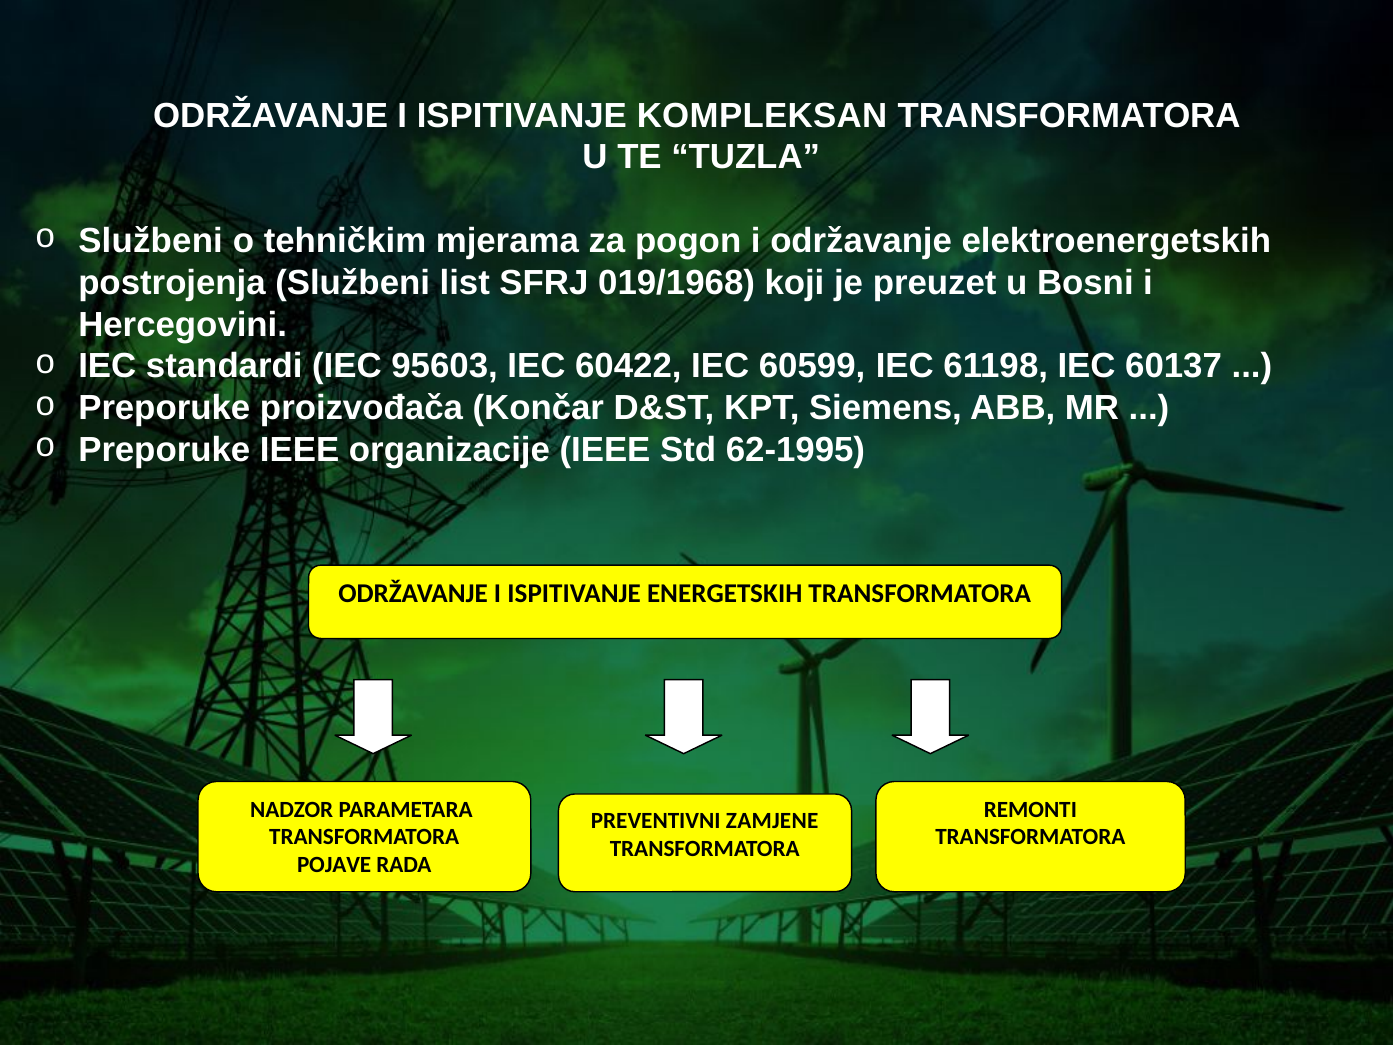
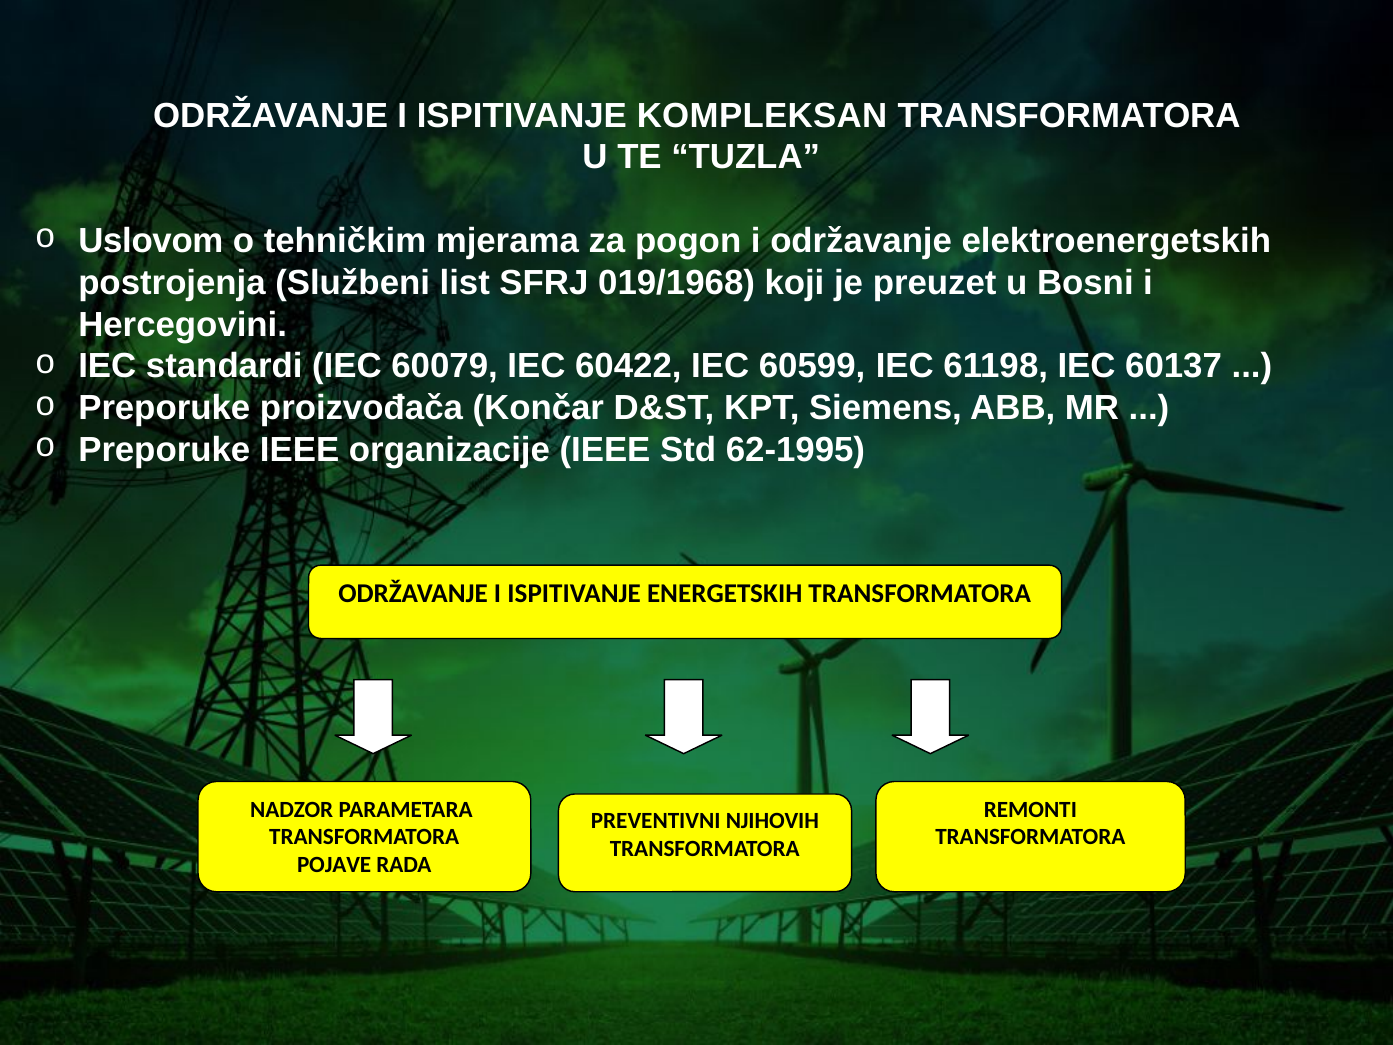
o Službeni: Službeni -> Uslovom (151, 241)
95603: 95603 -> 60079 (445, 366)
ZAMJENE: ZAMJENE -> NJIHOVIH (772, 821)
